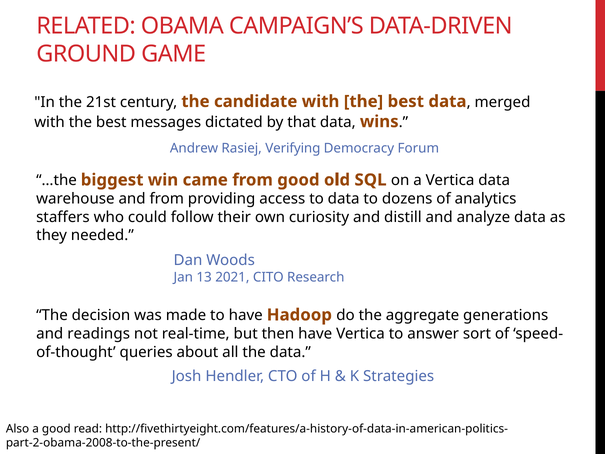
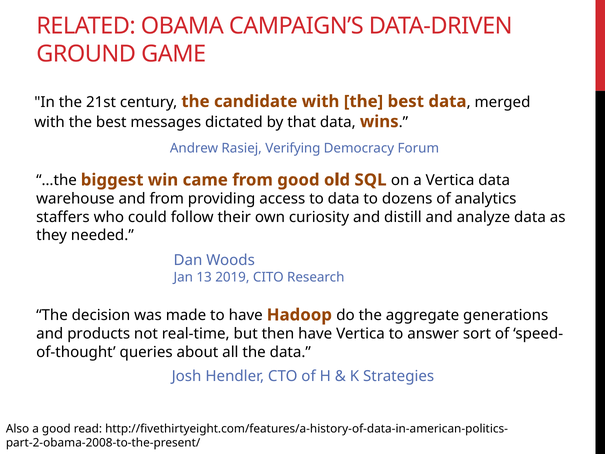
2021: 2021 -> 2019 (232, 277)
readings: readings -> products (99, 334)
